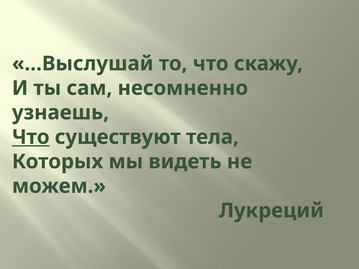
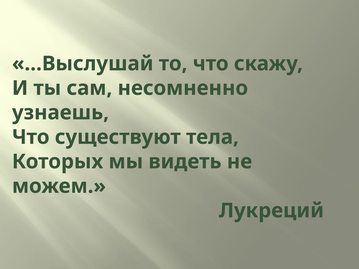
Что underline: present -> none (31, 137)
